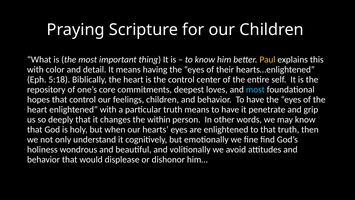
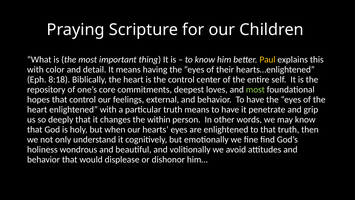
5:18: 5:18 -> 8:18 (59, 79)
most colour: light blue -> light green (255, 89)
feelings children: children -> external (163, 99)
